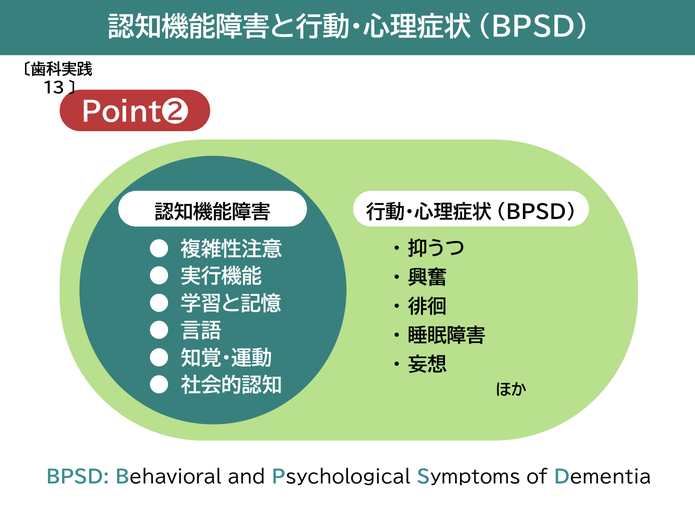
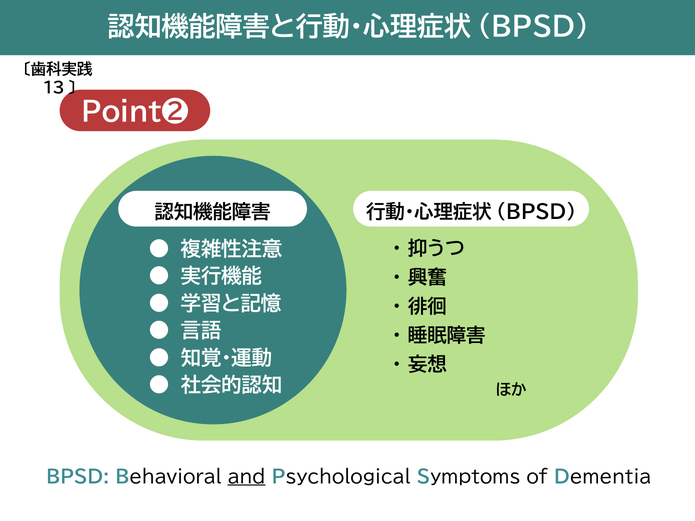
and underline: none -> present (247, 477)
